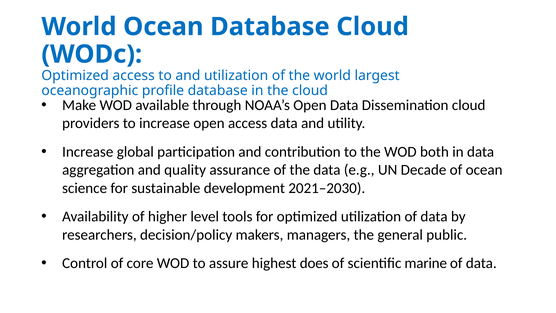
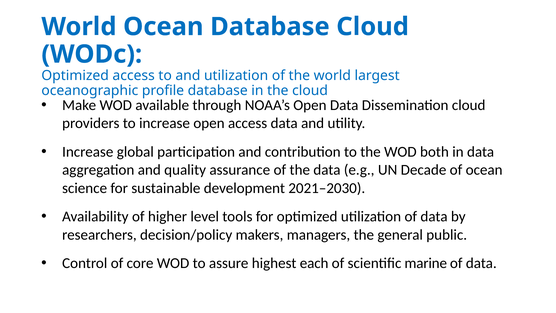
does: does -> each (314, 263)
